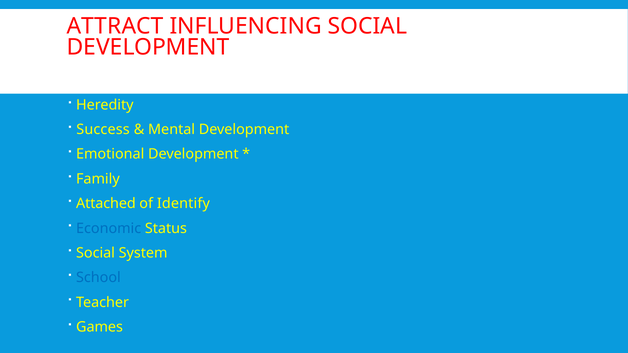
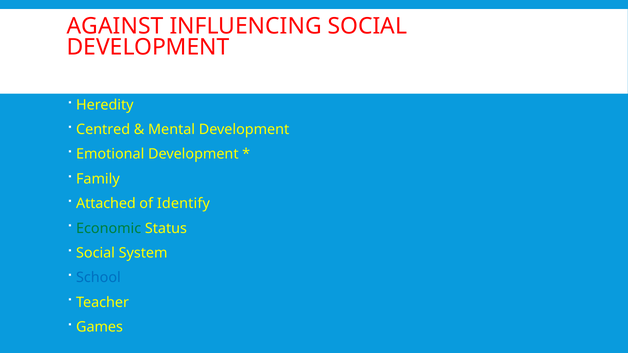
ATTRACT: ATTRACT -> AGAINST (115, 26)
Success: Success -> Centred (103, 130)
Economic colour: blue -> green (109, 228)
